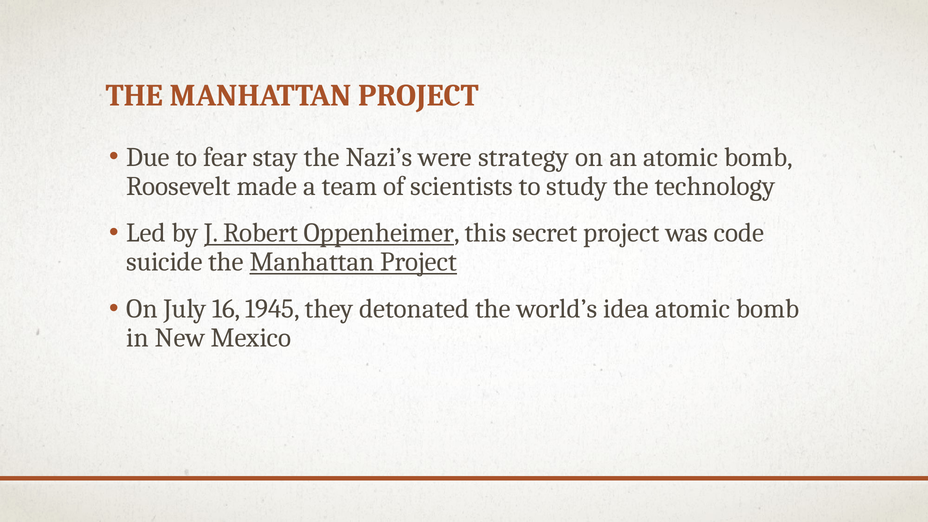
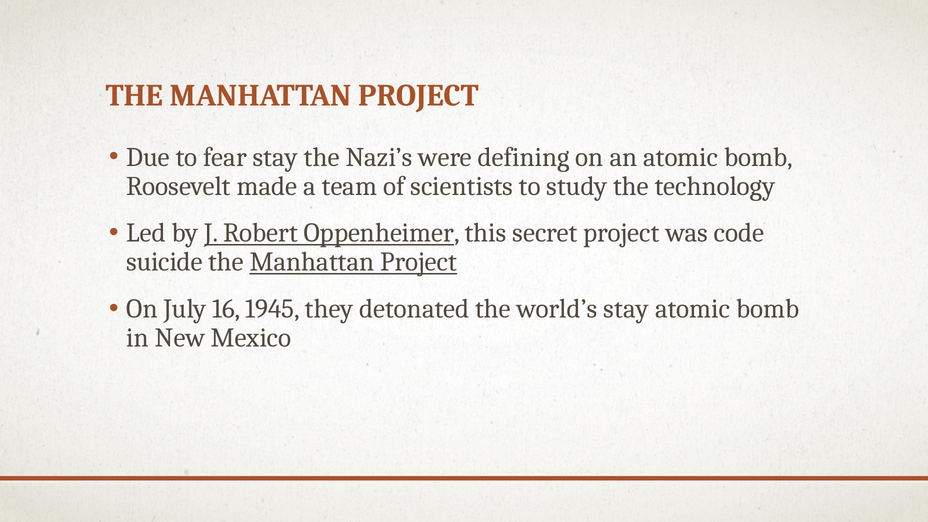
strategy: strategy -> defining (524, 157)
world’s idea: idea -> stay (626, 309)
